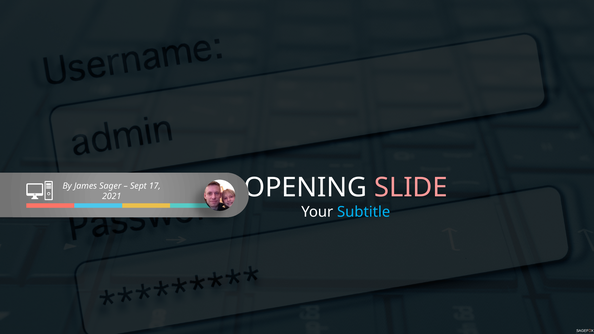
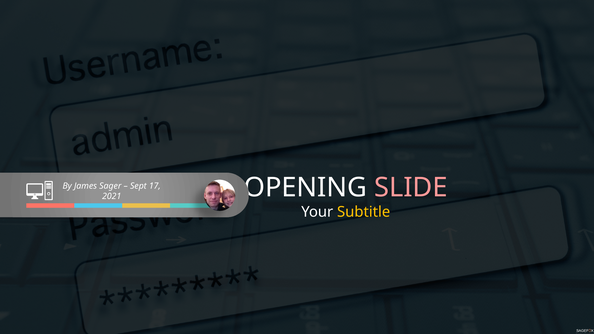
Subtitle colour: light blue -> yellow (364, 212)
